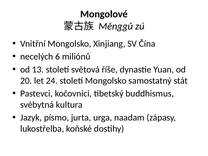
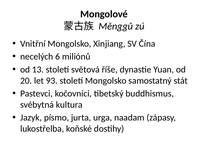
24: 24 -> 93 (52, 81)
